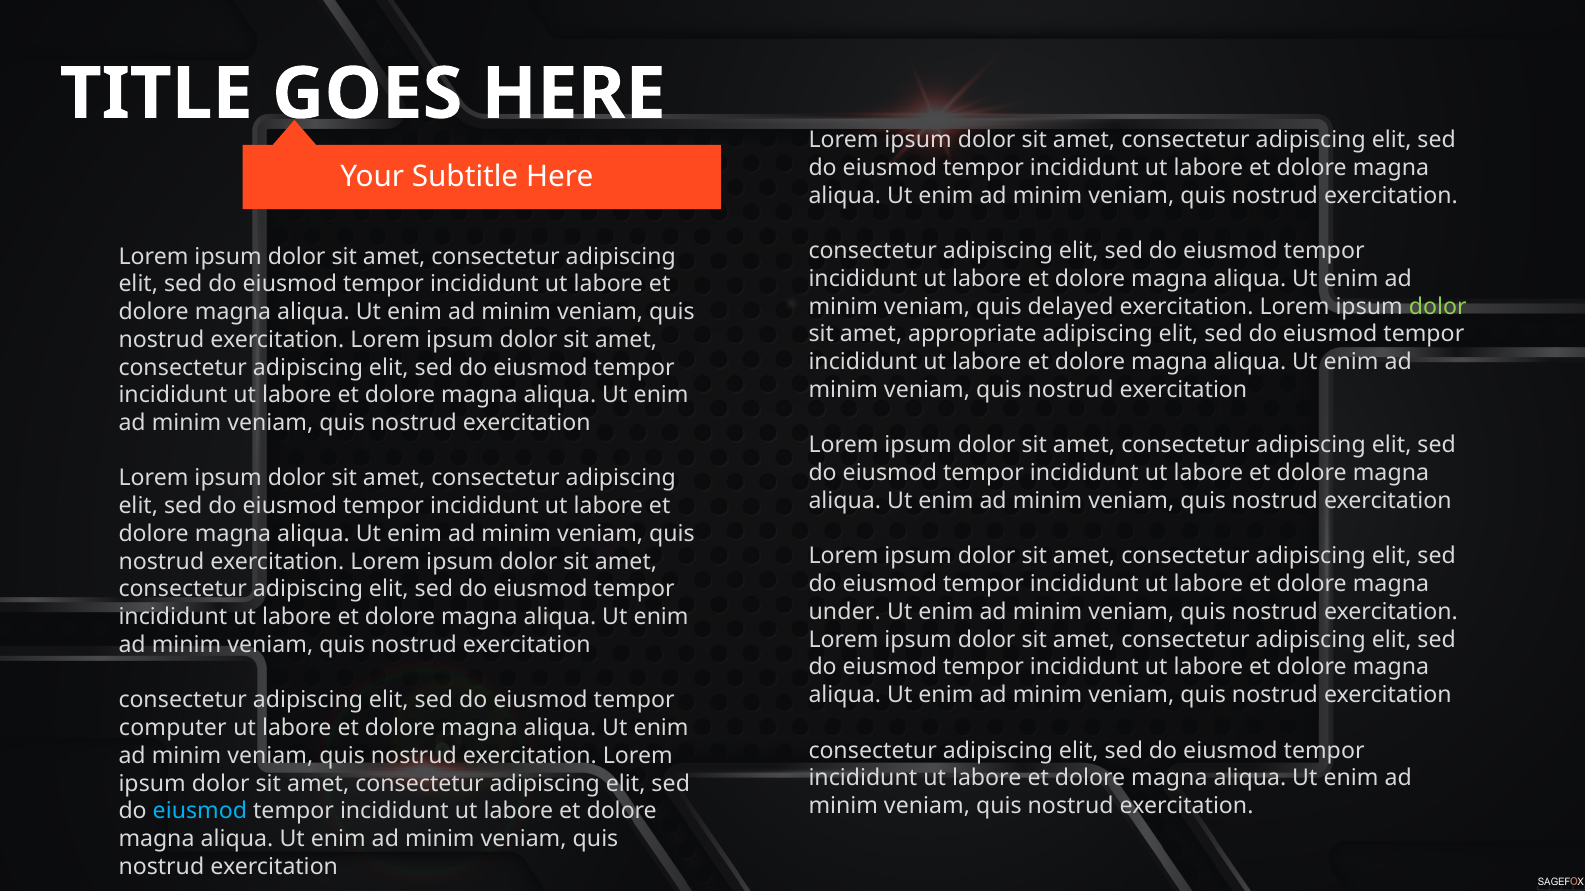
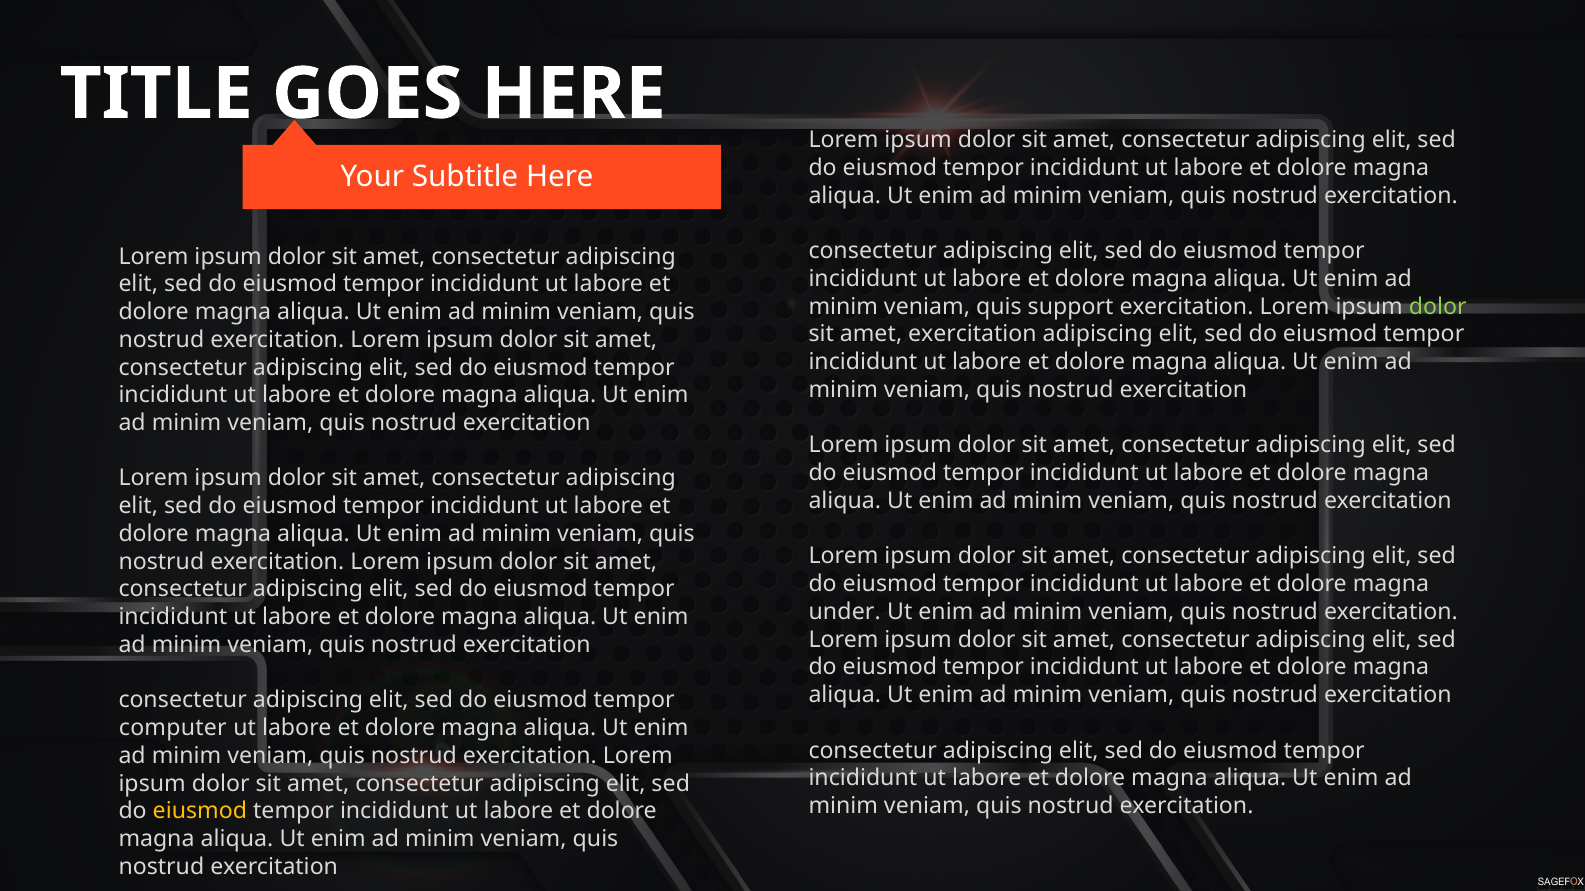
delayed: delayed -> support (1071, 307)
amet appropriate: appropriate -> exercitation (972, 335)
eiusmod colour: light blue -> yellow (200, 812)
